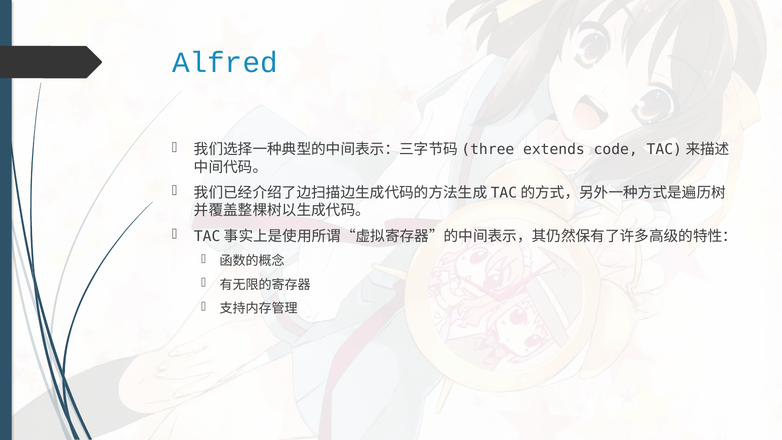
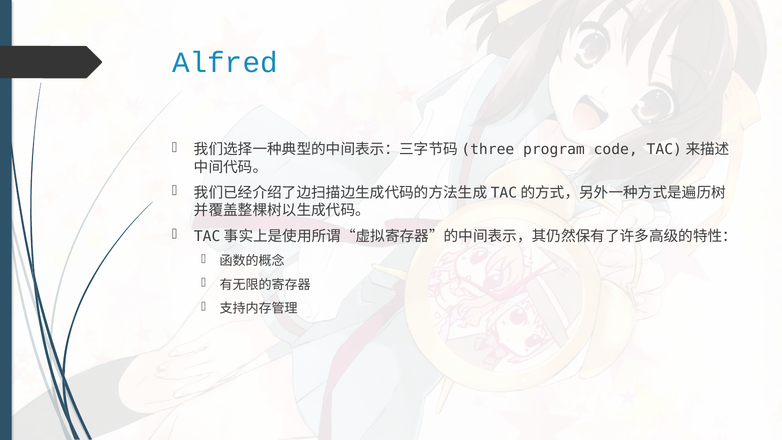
extends: extends -> program (554, 150)
